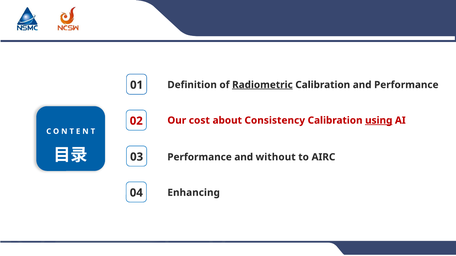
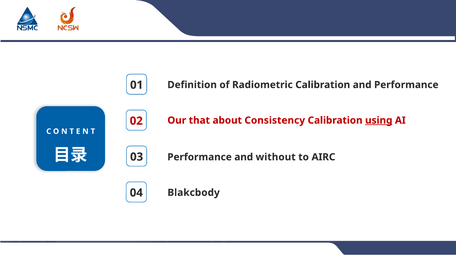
Radiometric underline: present -> none (262, 85)
cost: cost -> that (199, 121)
Enhancing: Enhancing -> Blakcbody (194, 193)
